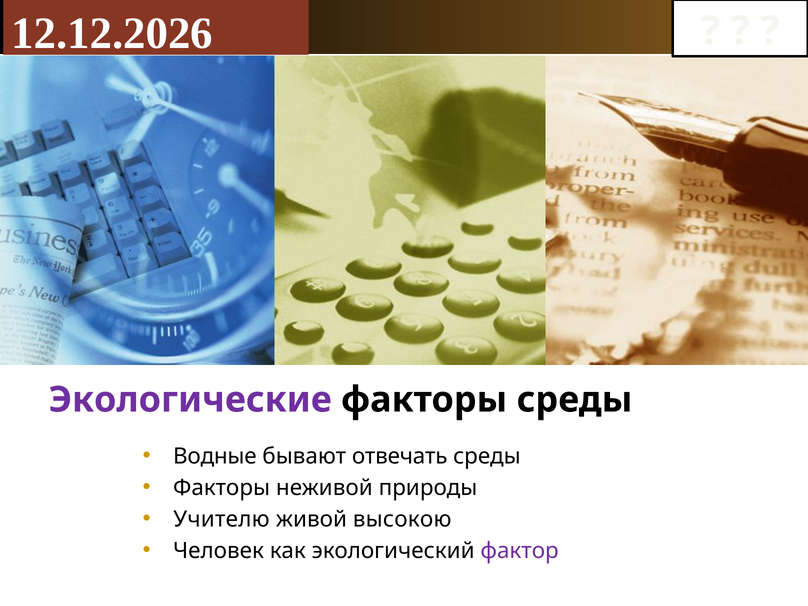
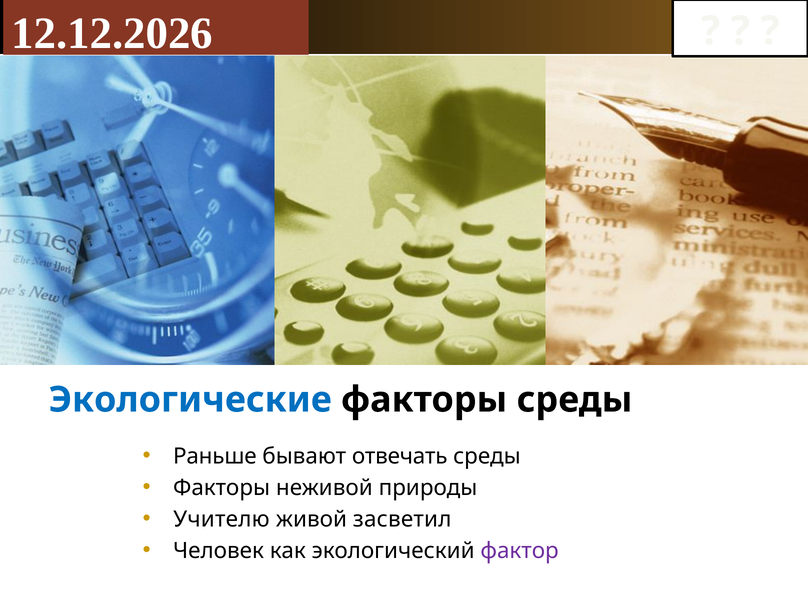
Экологические colour: purple -> blue (190, 400)
Водные: Водные -> Раньше (215, 456)
высокою: высокою -> засветил (402, 519)
